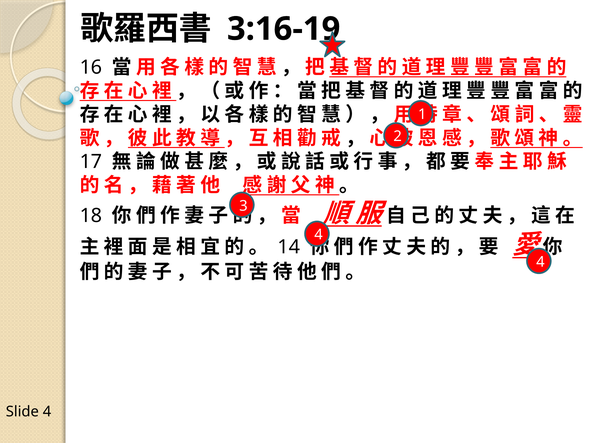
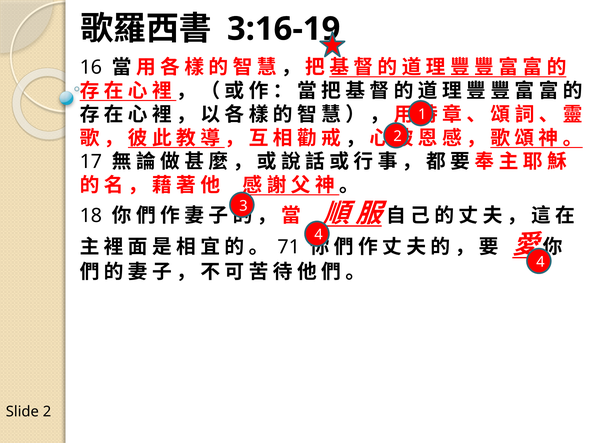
14: 14 -> 71 (289, 247)
Slide 4: 4 -> 2 (47, 412)
